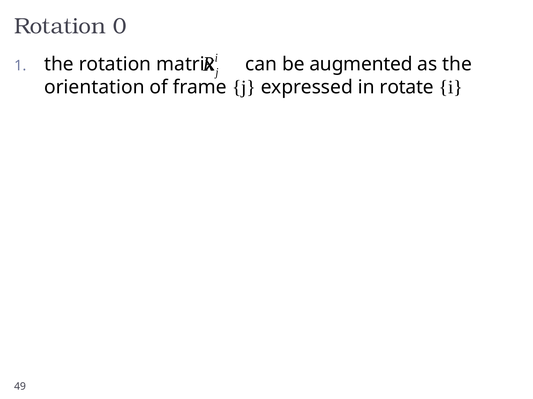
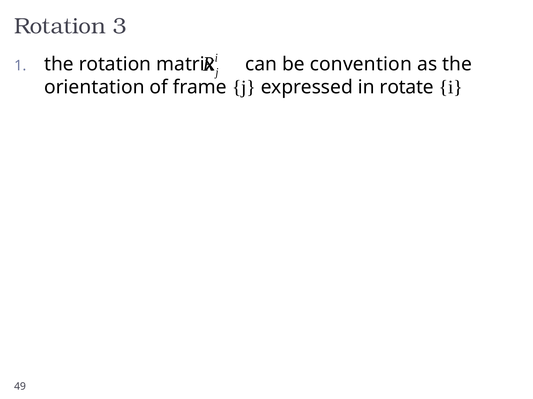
0: 0 -> 3 (120, 26)
augmented: augmented -> convention (361, 64)
